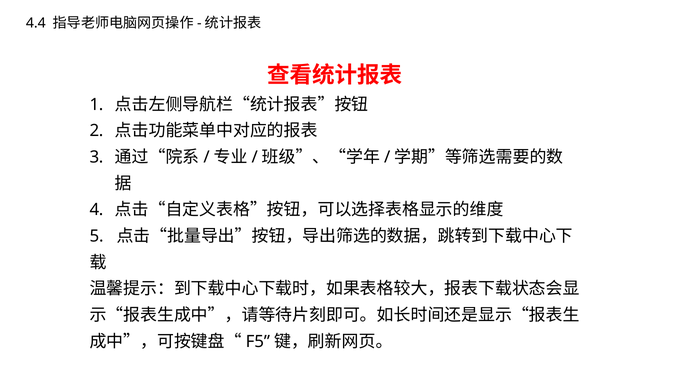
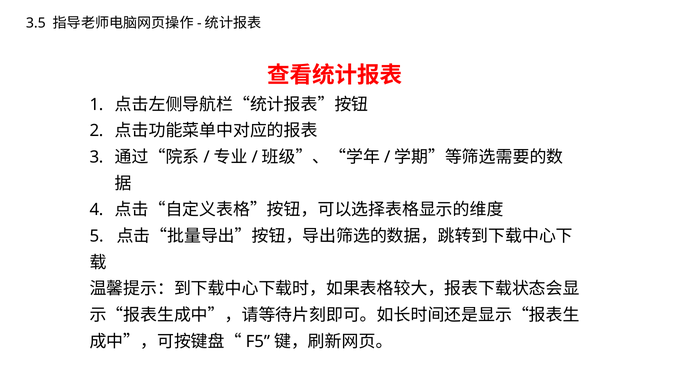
4.4: 4.4 -> 3.5 (36, 23)
